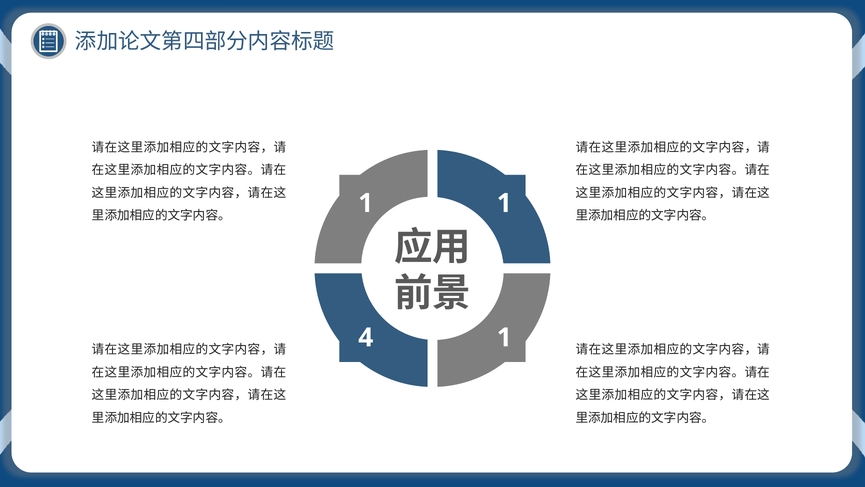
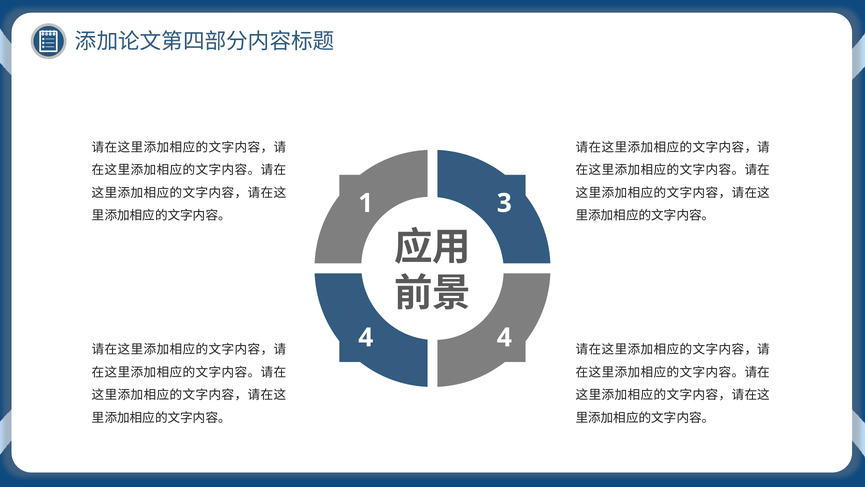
1 1: 1 -> 3 (504, 203)
4 1: 1 -> 4 (504, 337)
